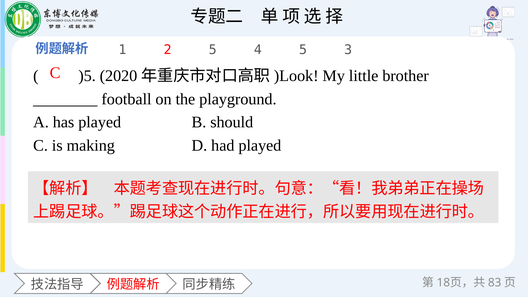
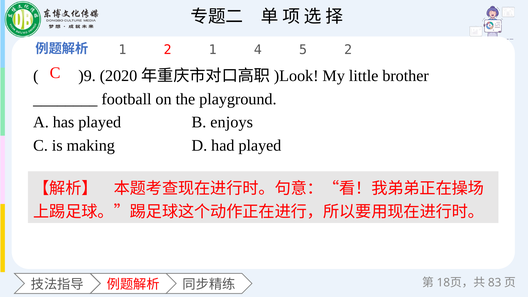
2 5: 5 -> 1 (213, 50)
5 3: 3 -> 2 (348, 50)
)5: )5 -> )9 (87, 76)
should: should -> enjoys (232, 122)
